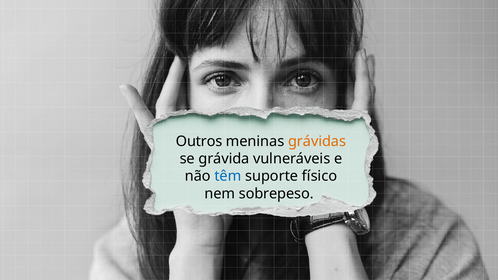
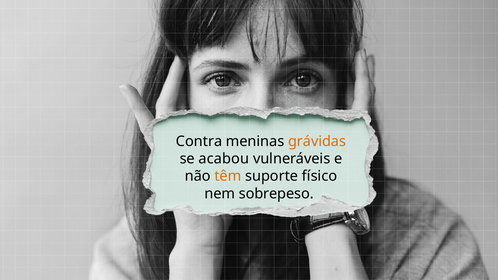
Outros: Outros -> Contra (199, 141)
grávida: grávida -> acabou (224, 159)
têm colour: blue -> orange (228, 176)
